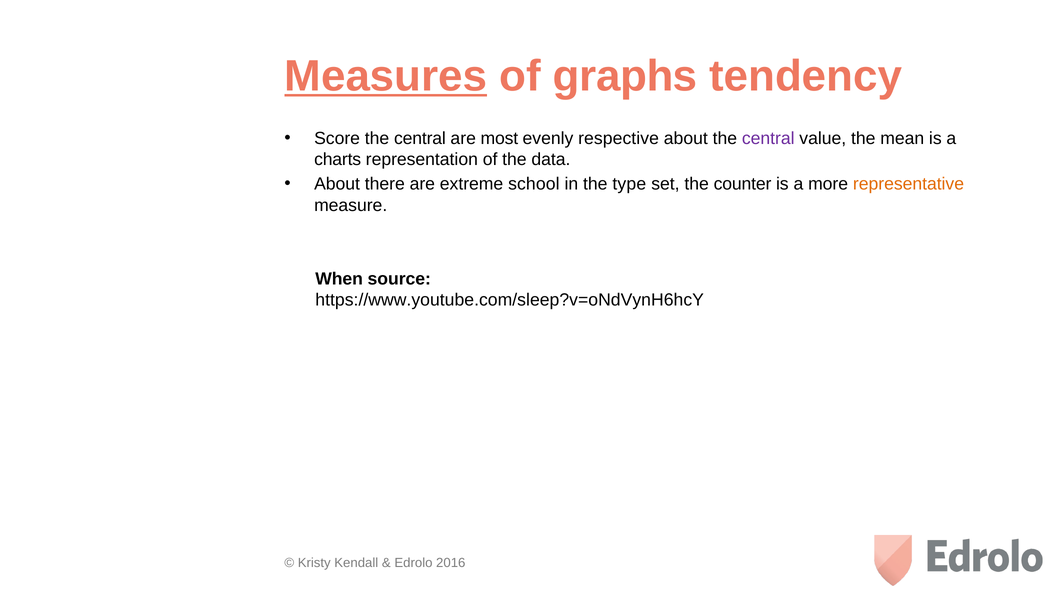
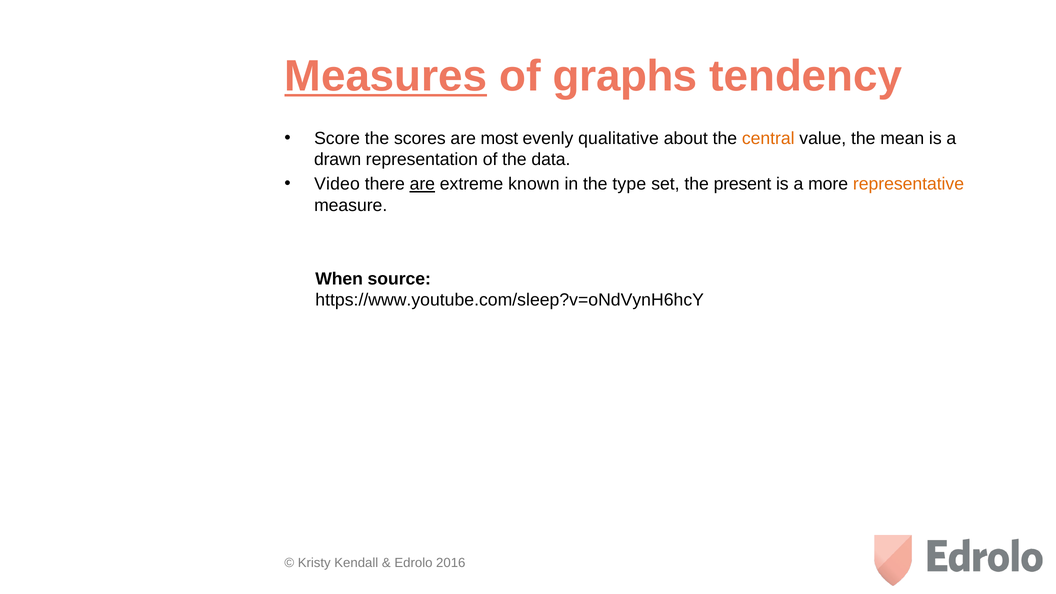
central: central -> scores (420, 139)
respective: respective -> qualitative (619, 139)
central colour: purple -> orange (768, 139)
charts: charts -> drawn (338, 160)
About: About -> Video (337, 184)
are underline: none -> present (422, 184)
school: school -> known (534, 184)
counter: counter -> present (743, 184)
